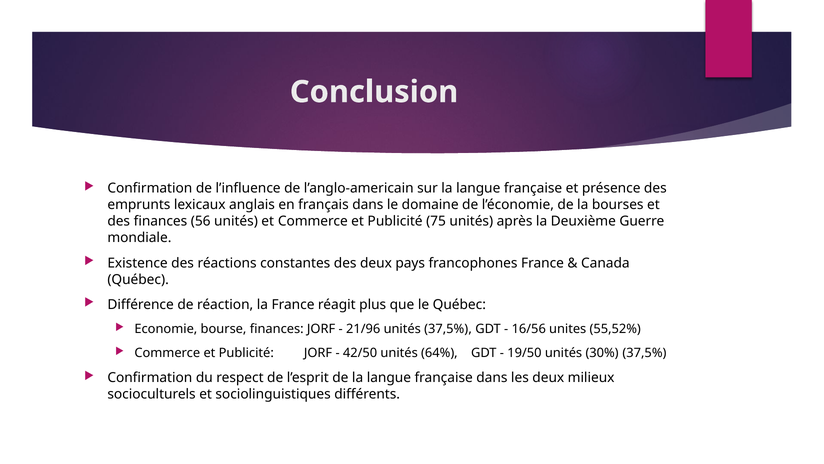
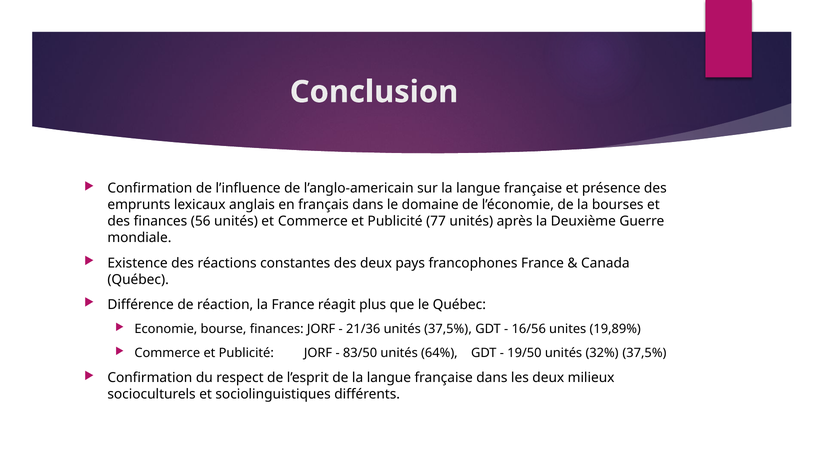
75: 75 -> 77 (436, 221)
21/96: 21/96 -> 21/36 (363, 329)
55,52%: 55,52% -> 19,89% (615, 329)
42/50: 42/50 -> 83/50 (360, 353)
30%: 30% -> 32% (602, 353)
